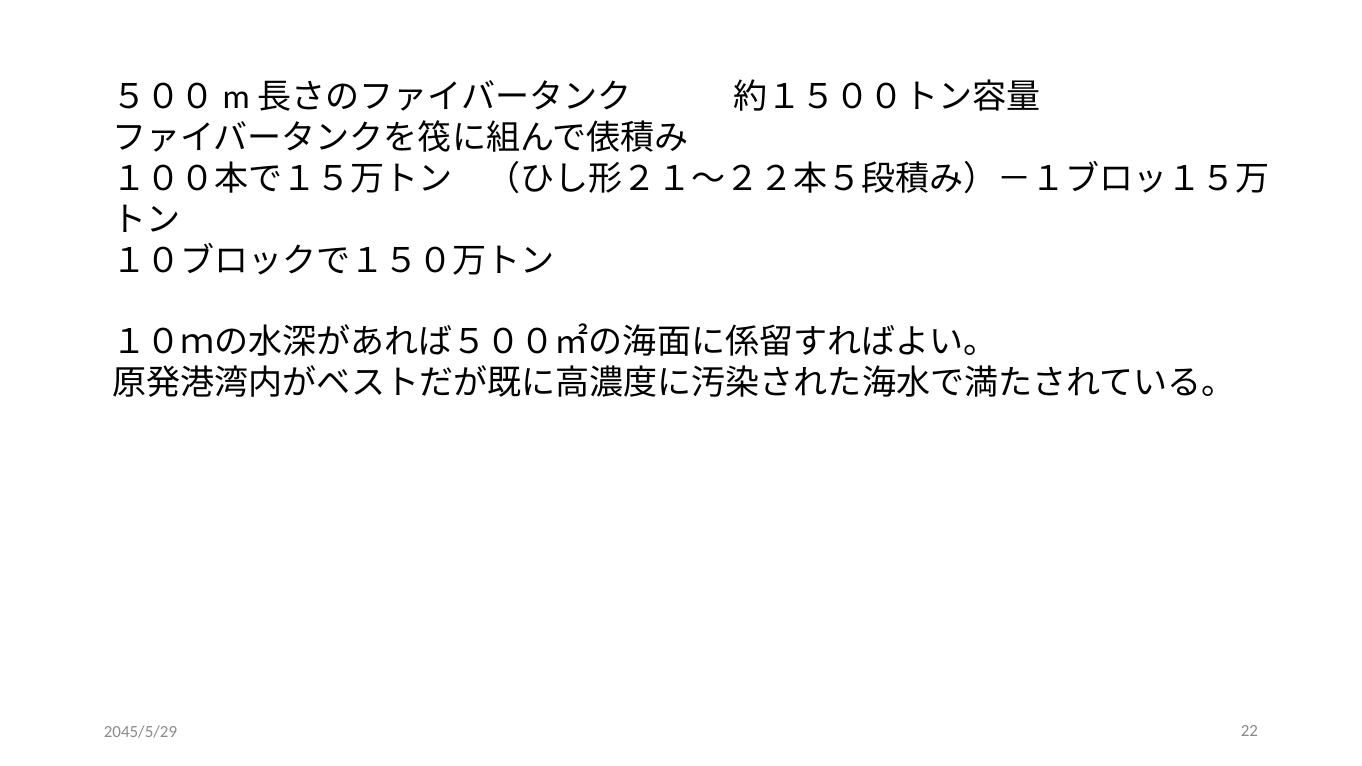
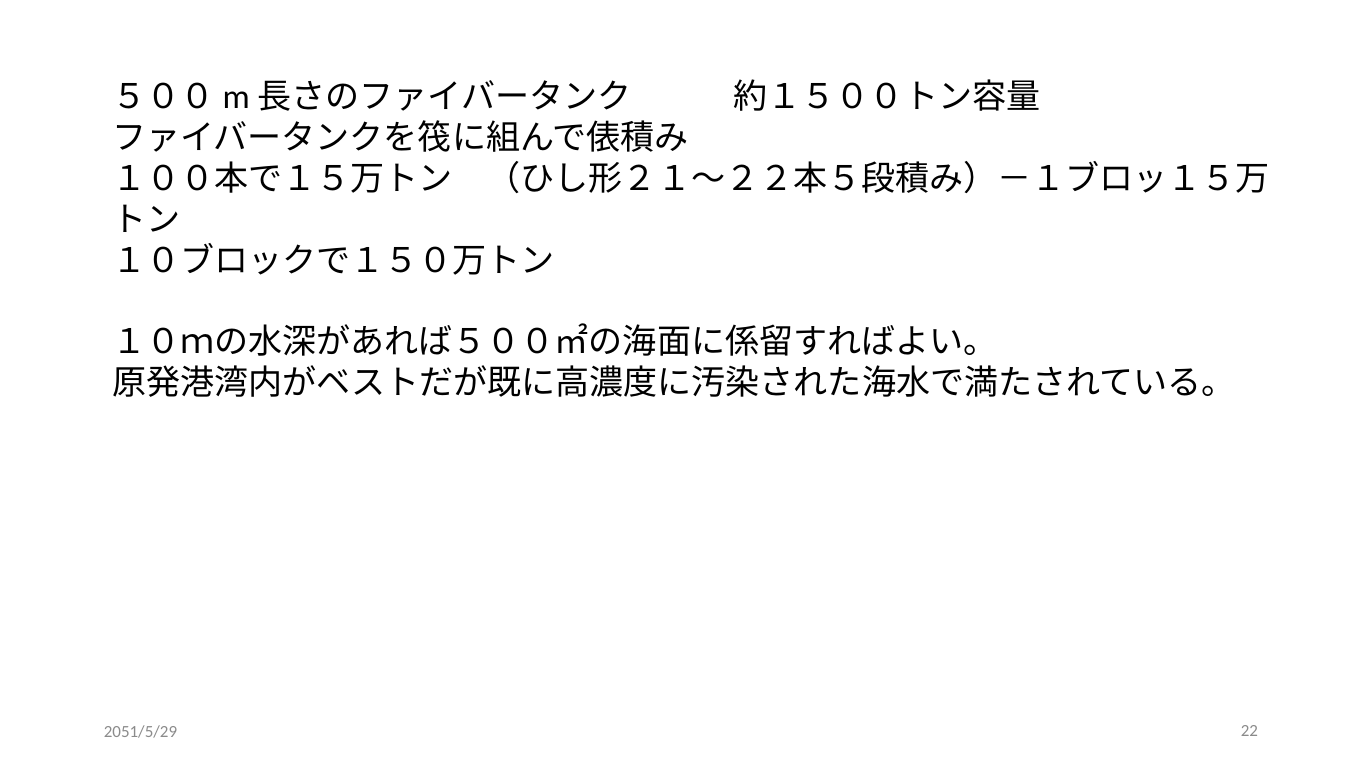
2045/5/29: 2045/5/29 -> 2051/5/29 (141, 732)
